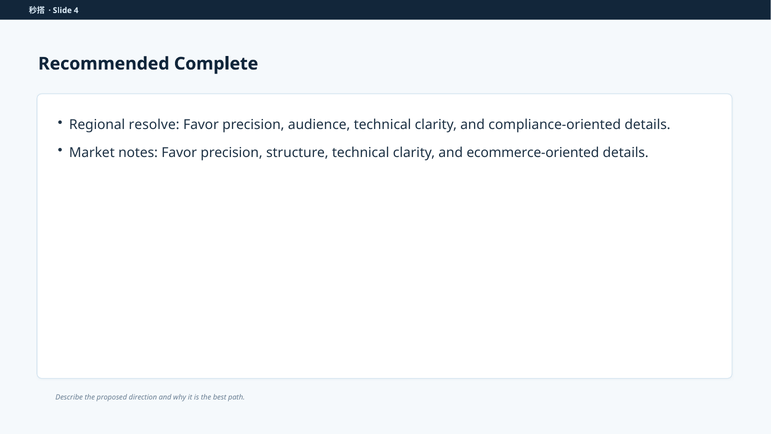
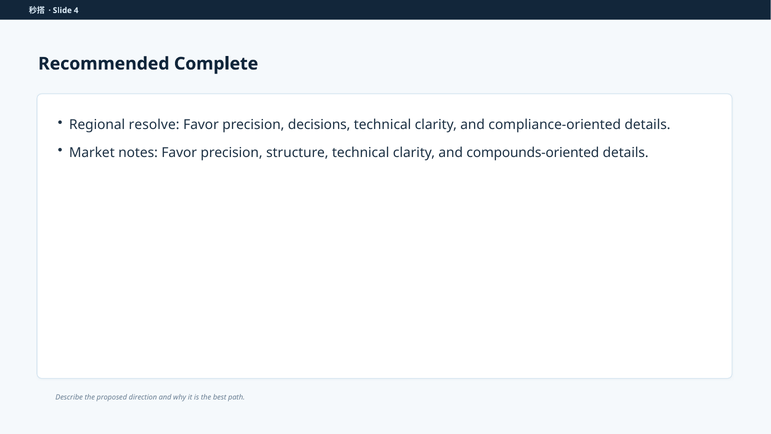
audience: audience -> decisions (319, 125)
ecommerce-oriented: ecommerce-oriented -> compounds-oriented (533, 152)
